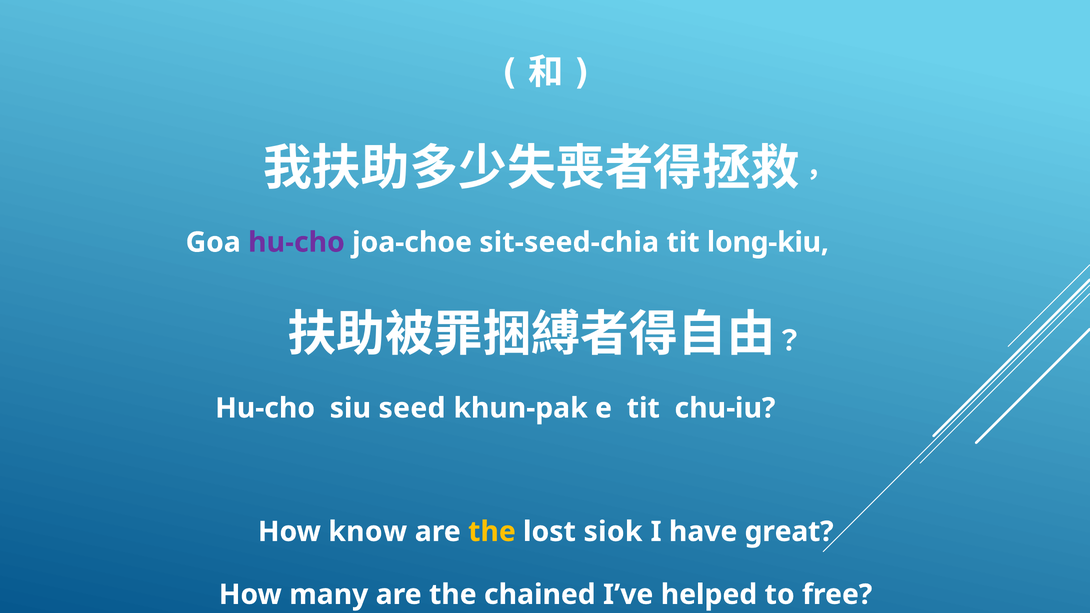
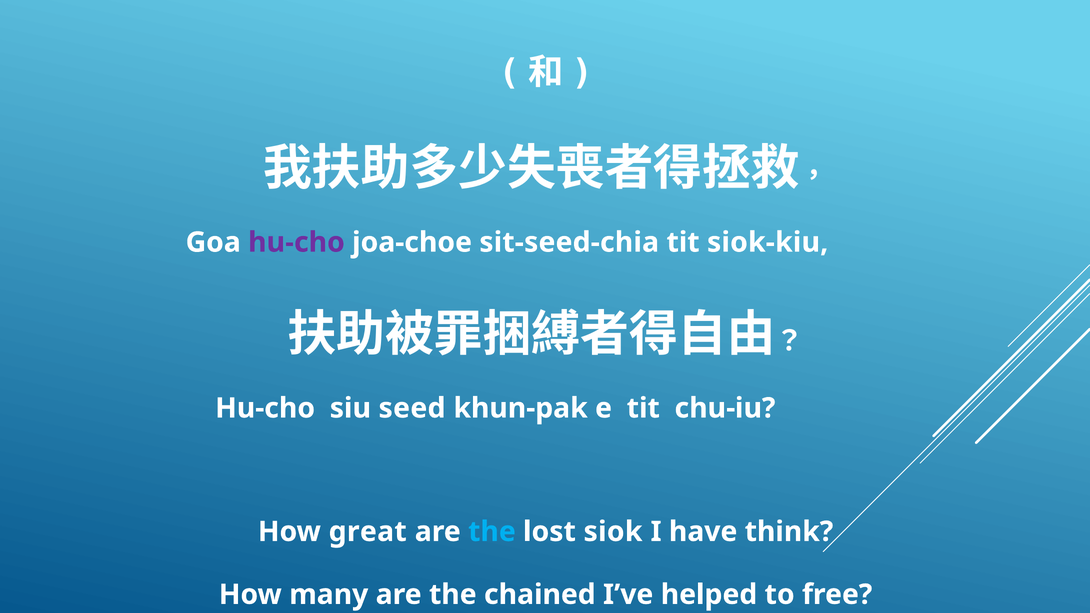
long-kiu: long-kiu -> siok-kiu (768, 242)
know: know -> great (368, 532)
the colour: yellow -> light blue (492, 532)
great: great -> think (789, 532)
